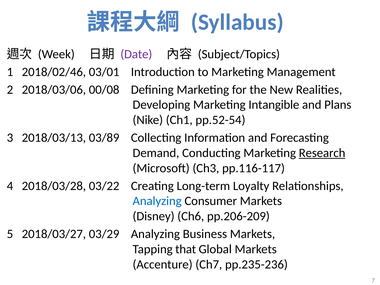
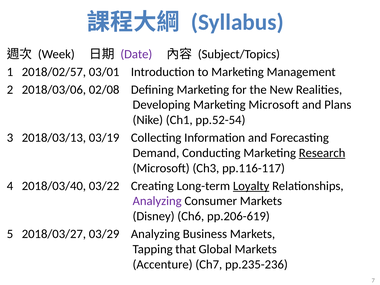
2018/02/46: 2018/02/46 -> 2018/02/57 (54, 72)
00/08: 00/08 -> 02/08 (104, 90)
Marketing Intangible: Intangible -> Microsoft (274, 105)
03/89: 03/89 -> 03/19 (104, 138)
2018/03/28: 2018/03/28 -> 2018/03/40 (54, 186)
Loyalty underline: none -> present (251, 186)
Analyzing colour: blue -> purple (157, 201)
pp.206-209: pp.206-209 -> pp.206-619 (238, 216)
